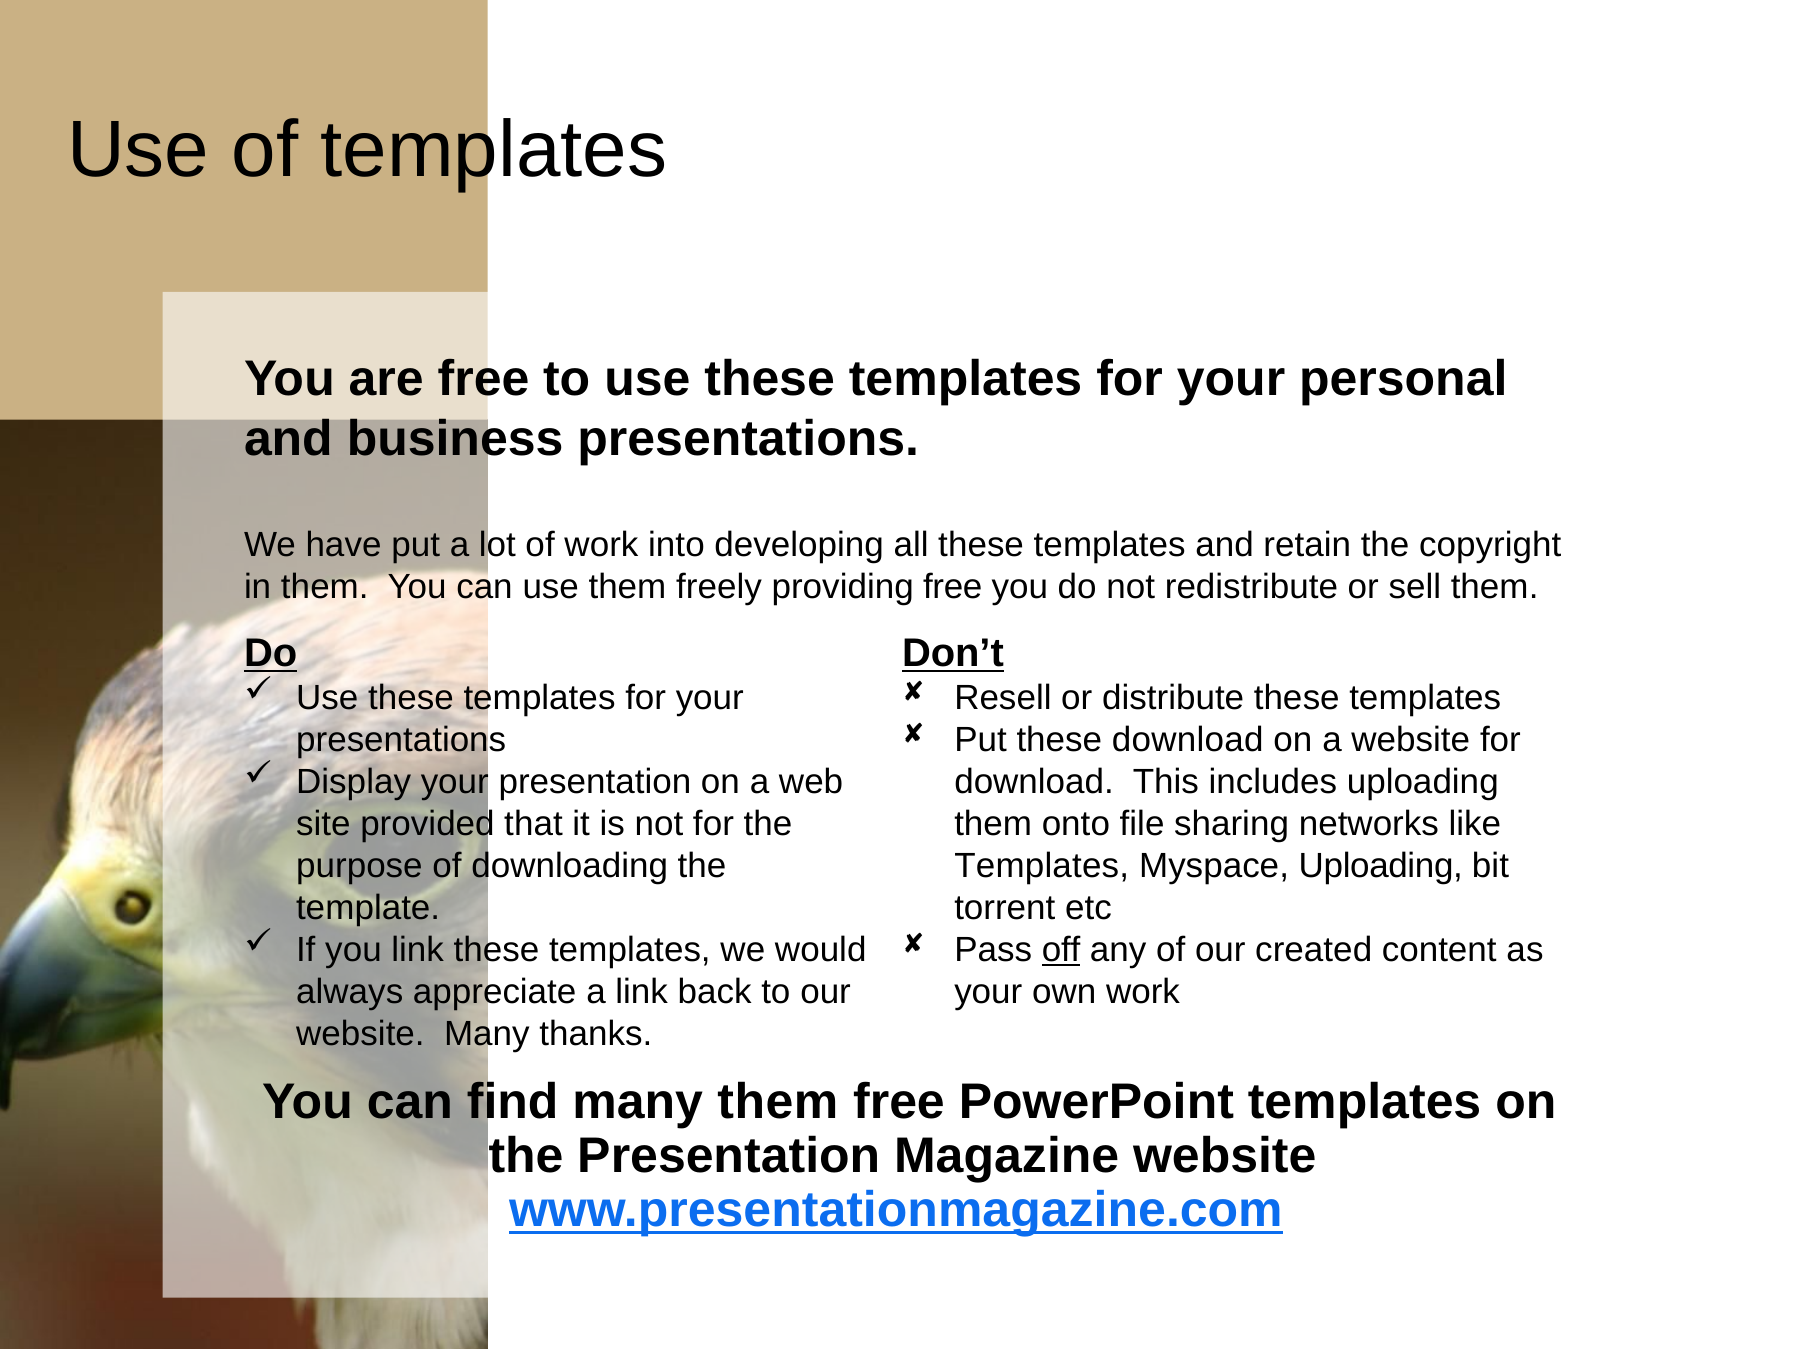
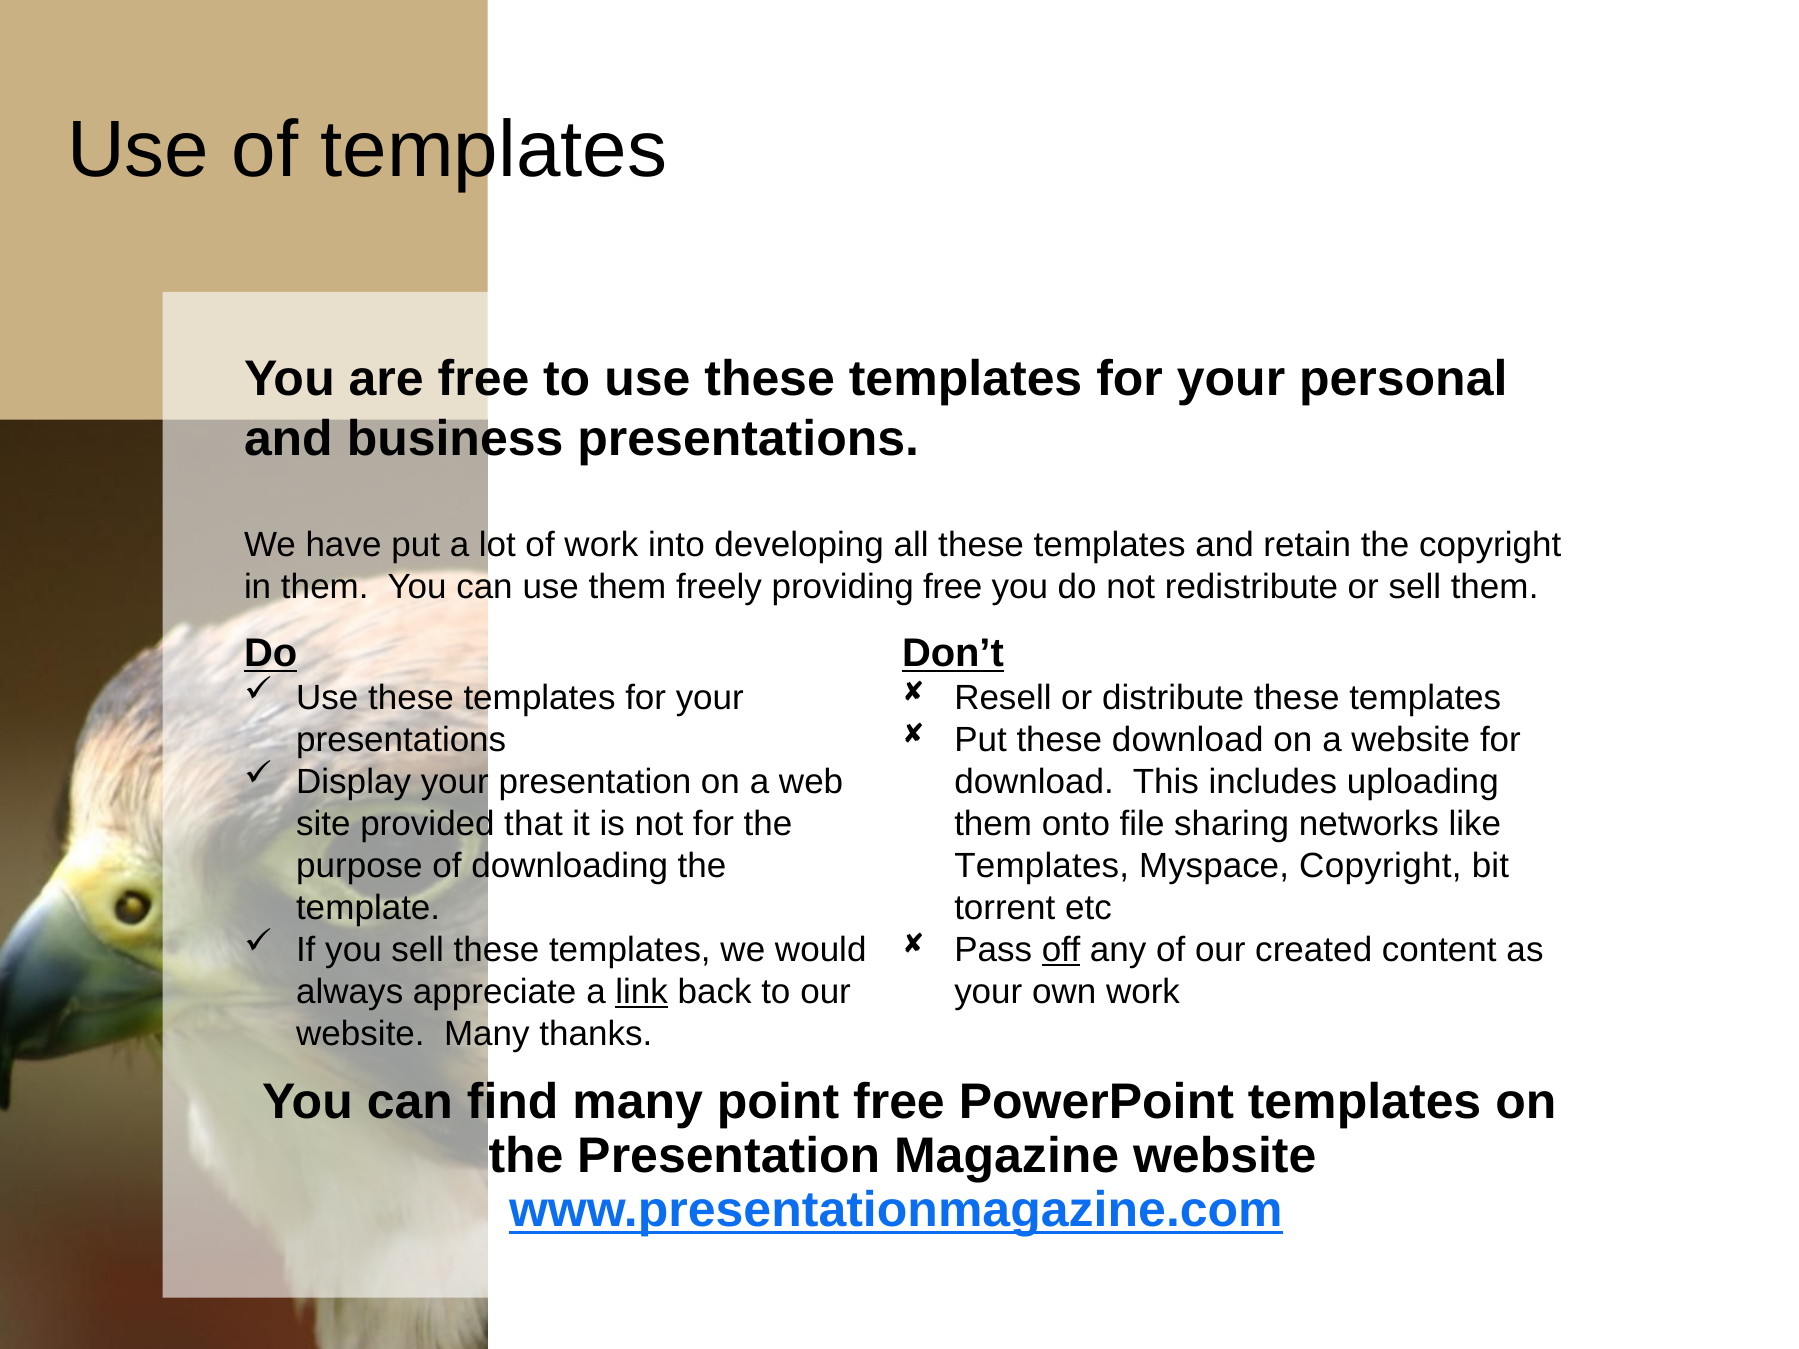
Myspace Uploading: Uploading -> Copyright (1380, 866)
you link: link -> sell (418, 950)
link underline: none -> present (642, 992)
many them: them -> point (778, 1102)
